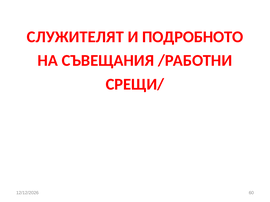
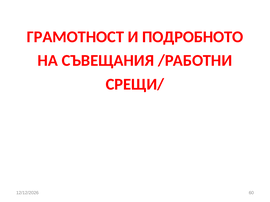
СЛУЖИТЕЛЯТ: СЛУЖИТЕЛЯТ -> ГРАМОТНОСТ (75, 37)
